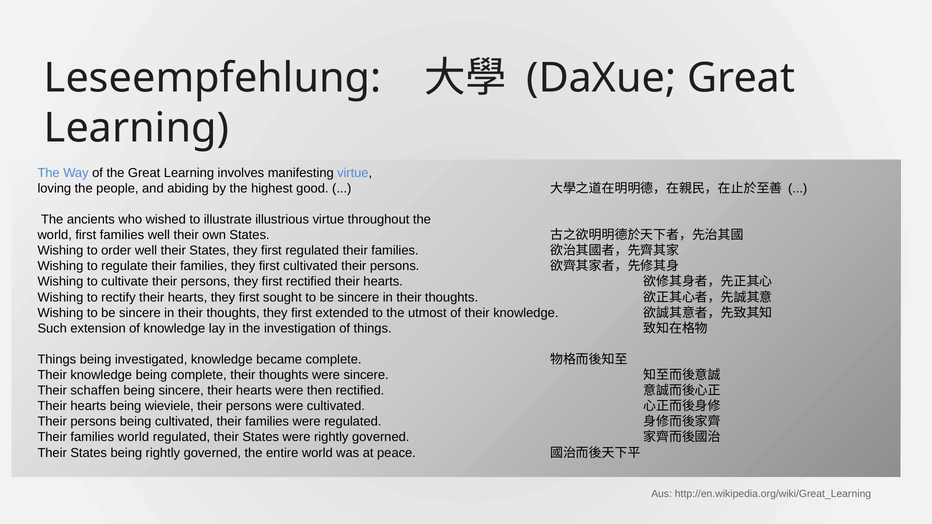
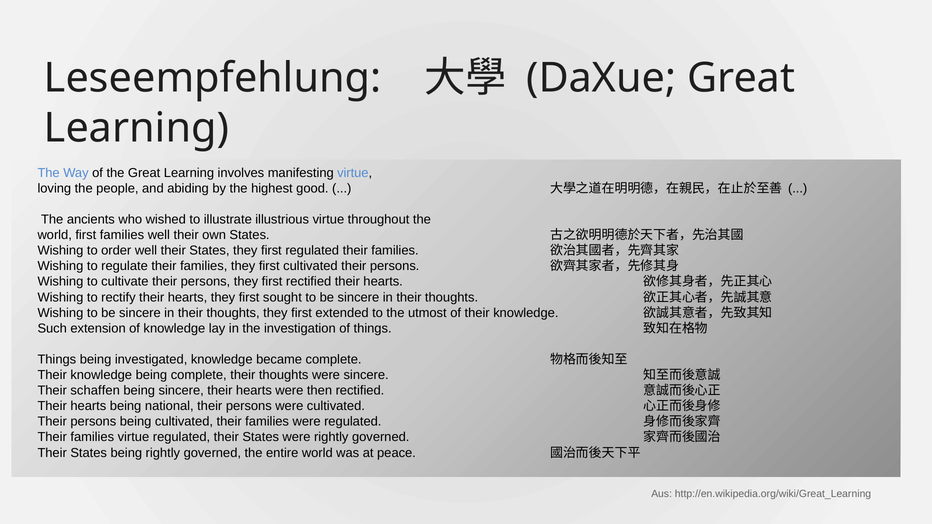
wieviele: wieviele -> national (169, 406)
families world: world -> virtue (133, 437)
